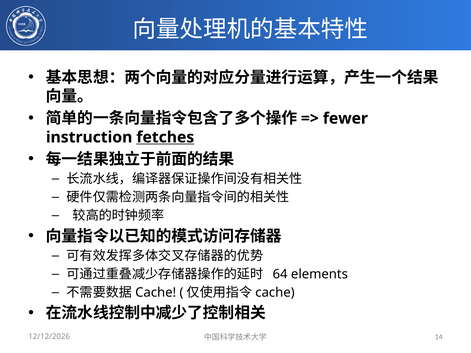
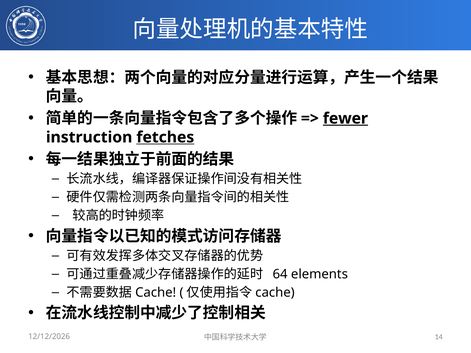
fewer underline: none -> present (345, 119)
